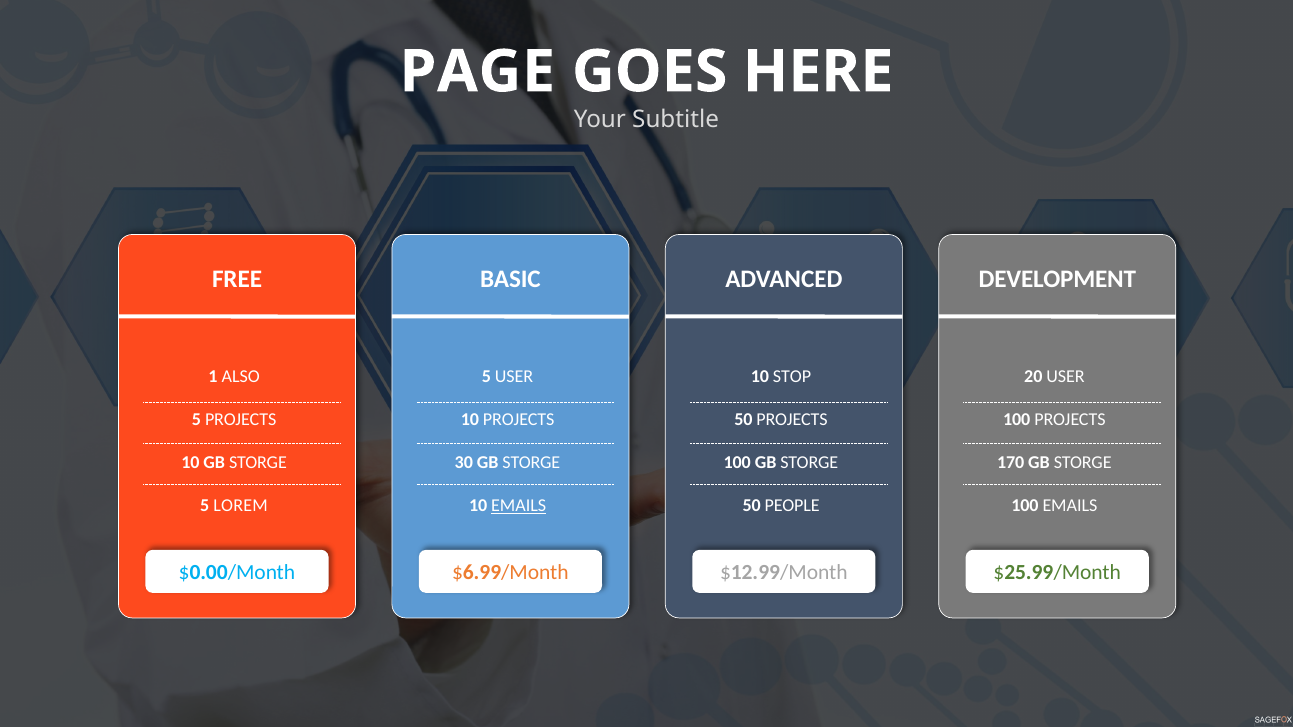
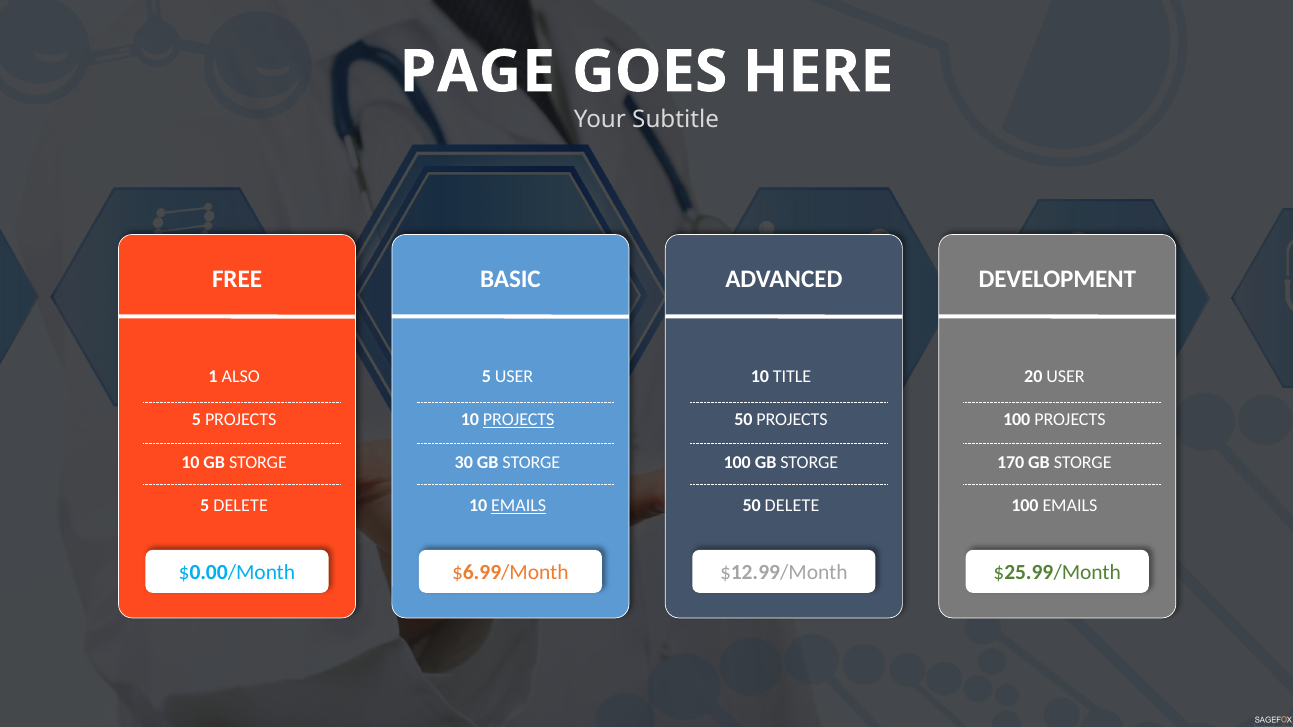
STOP: STOP -> TITLE (792, 377)
PROJECTS underline: none -> present (519, 420)
5 LOREM: LOREM -> DELETE (241, 506)
50 PEOPLE: PEOPLE -> DELETE (792, 506)
